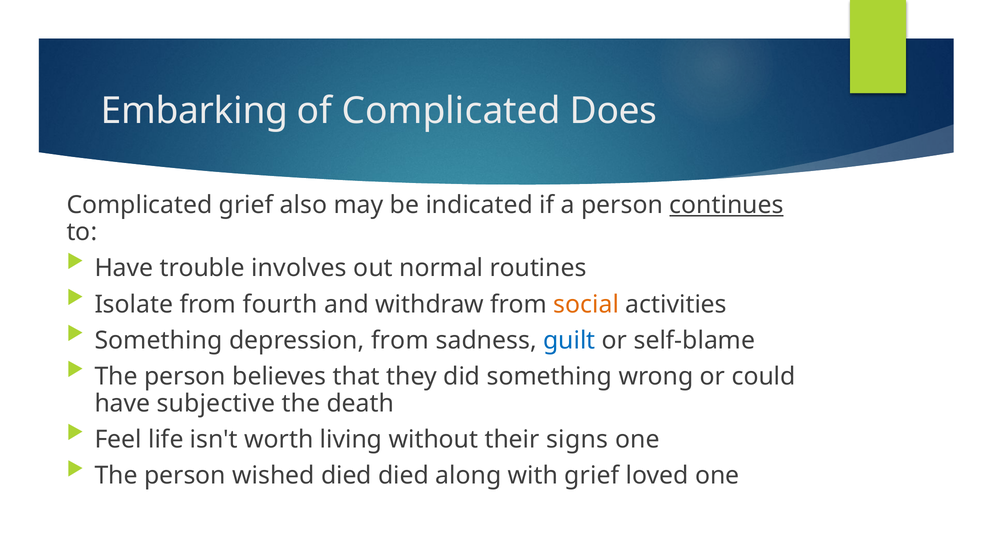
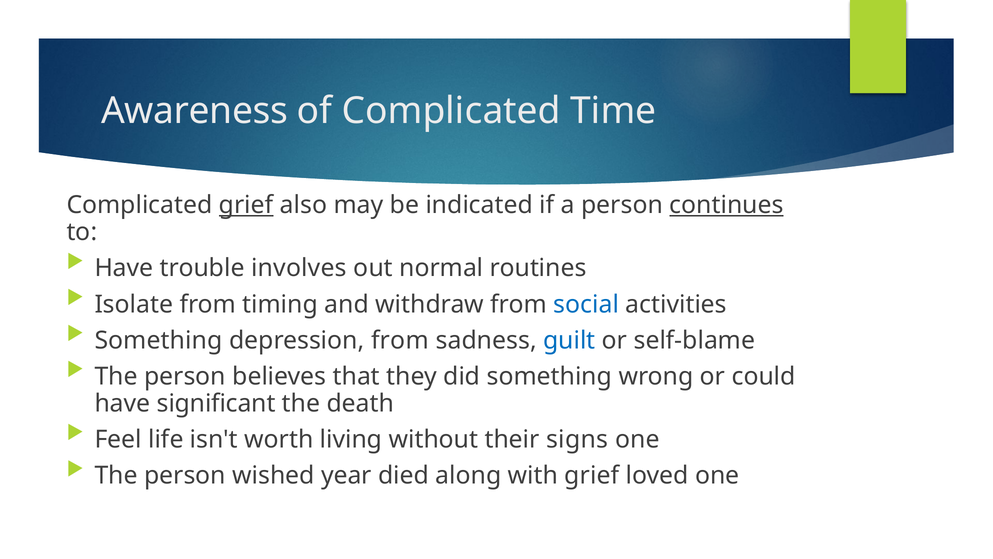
Embarking: Embarking -> Awareness (195, 111)
Does: Does -> Time (613, 111)
grief underline: none -> present (246, 205)
fourth: fourth -> timing (280, 304)
social colour: orange -> blue (586, 304)
subjective: subjective -> significant (216, 403)
wished died: died -> year (346, 475)
